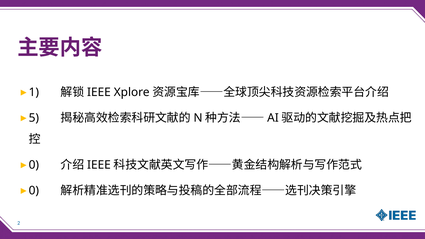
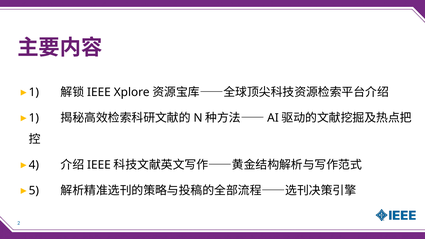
5: 5 -> 1 (34, 118)
0: 0 -> 4 (34, 165)
0: 0 -> 5 (34, 191)
